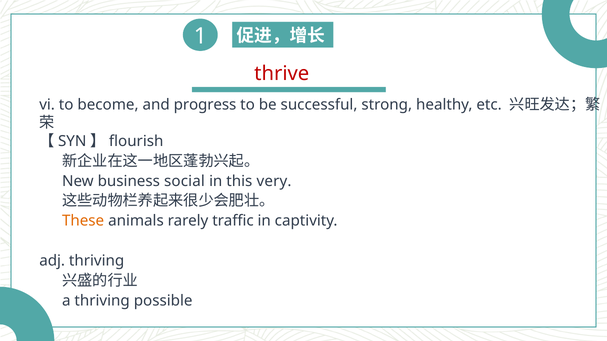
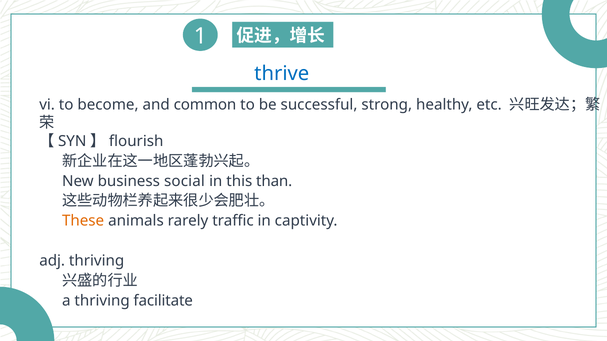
thrive colour: red -> blue (282, 74)
progress: progress -> common (205, 105)
very: very -> than (274, 181)
possible: possible -> facilitate (163, 301)
